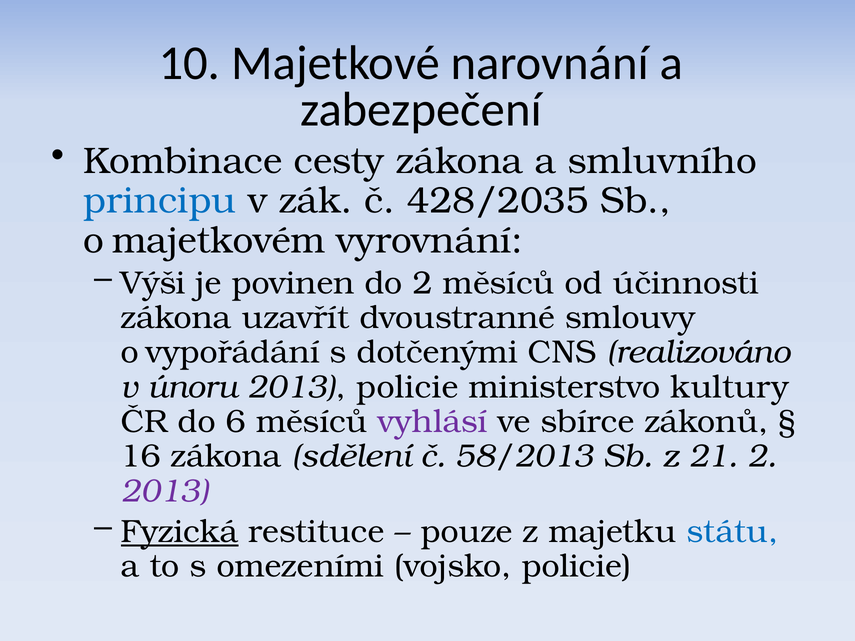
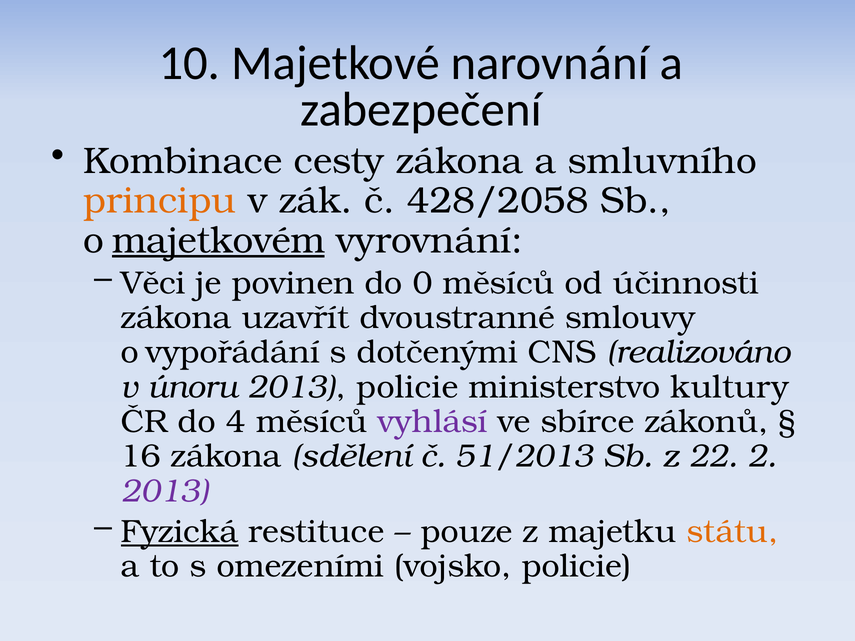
principu colour: blue -> orange (160, 201)
428/2035: 428/2035 -> 428/2058 (498, 201)
majetkovém underline: none -> present (219, 241)
Výši: Výši -> Věci (153, 283)
do 2: 2 -> 0 (423, 283)
6: 6 -> 4 (236, 422)
58/2013: 58/2013 -> 51/2013 (524, 457)
21: 21 -> 22 (713, 457)
státu colour: blue -> orange (733, 532)
